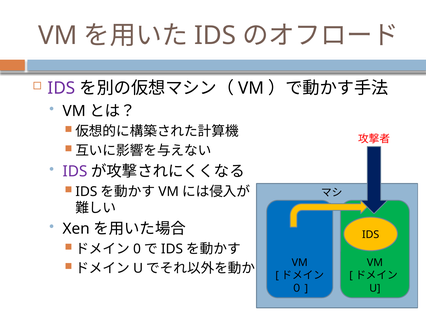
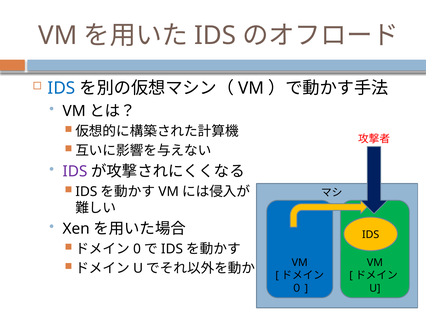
IDS colour: purple -> blue (62, 88)
